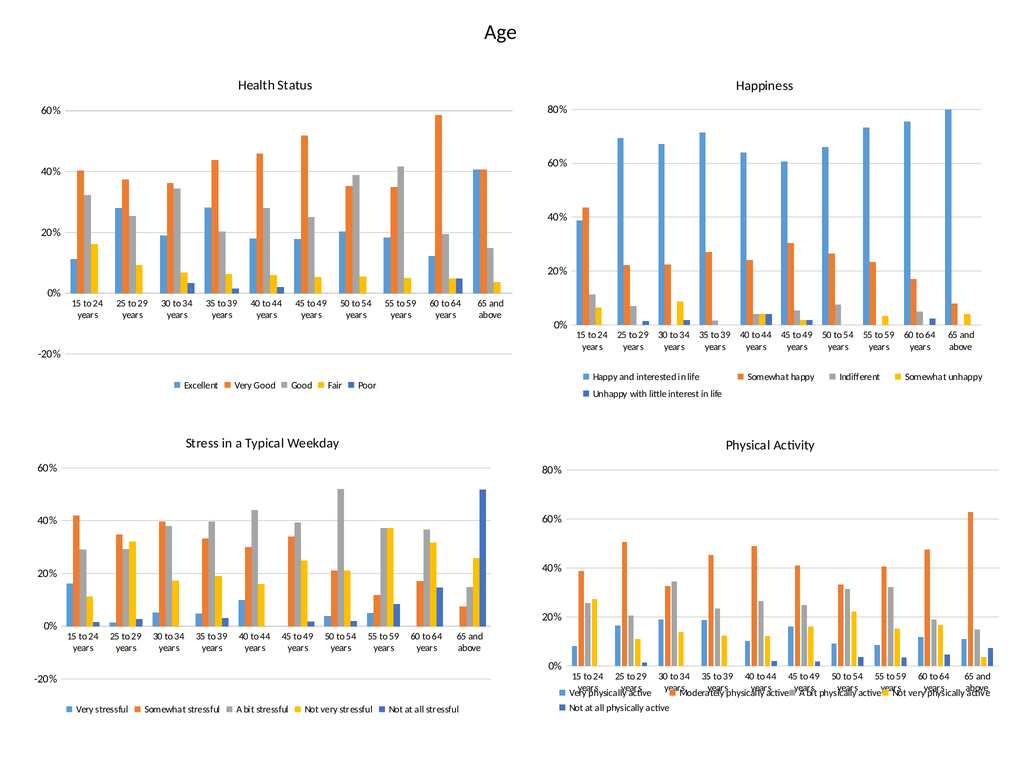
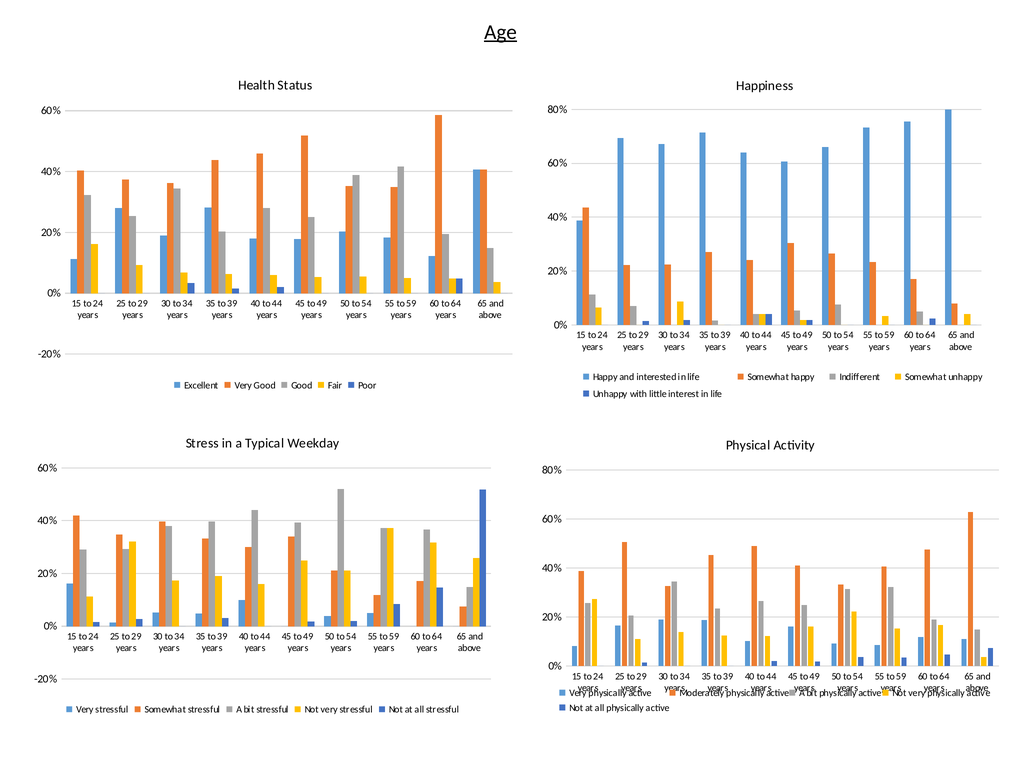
Age underline: none -> present (501, 32)
